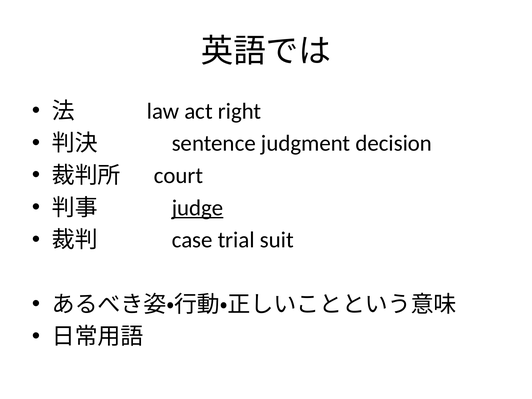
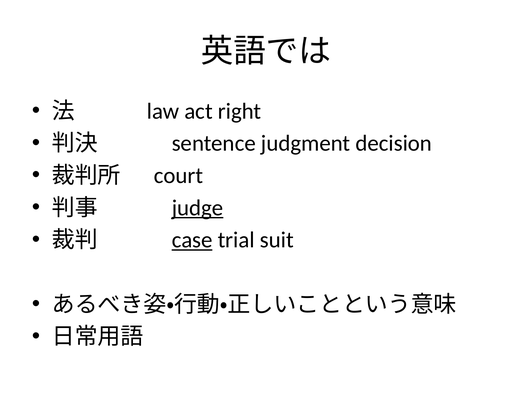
case underline: none -> present (192, 240)
